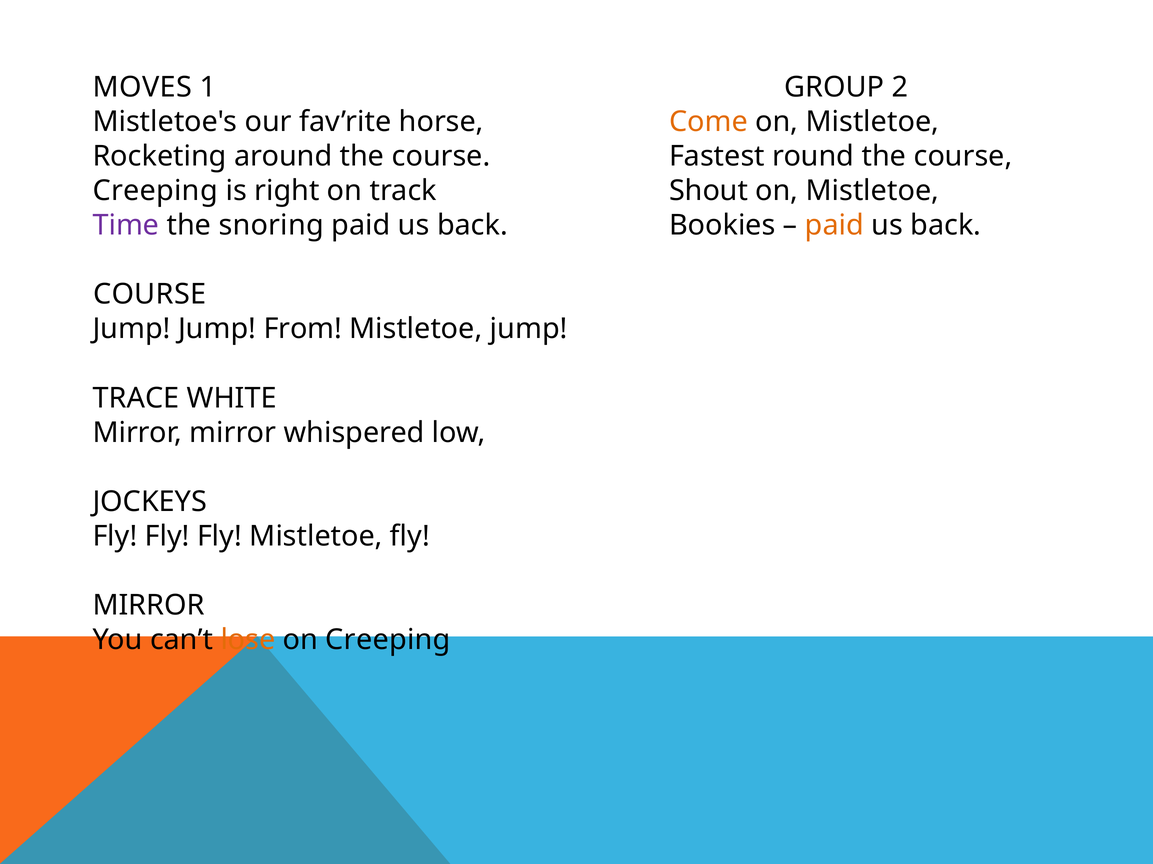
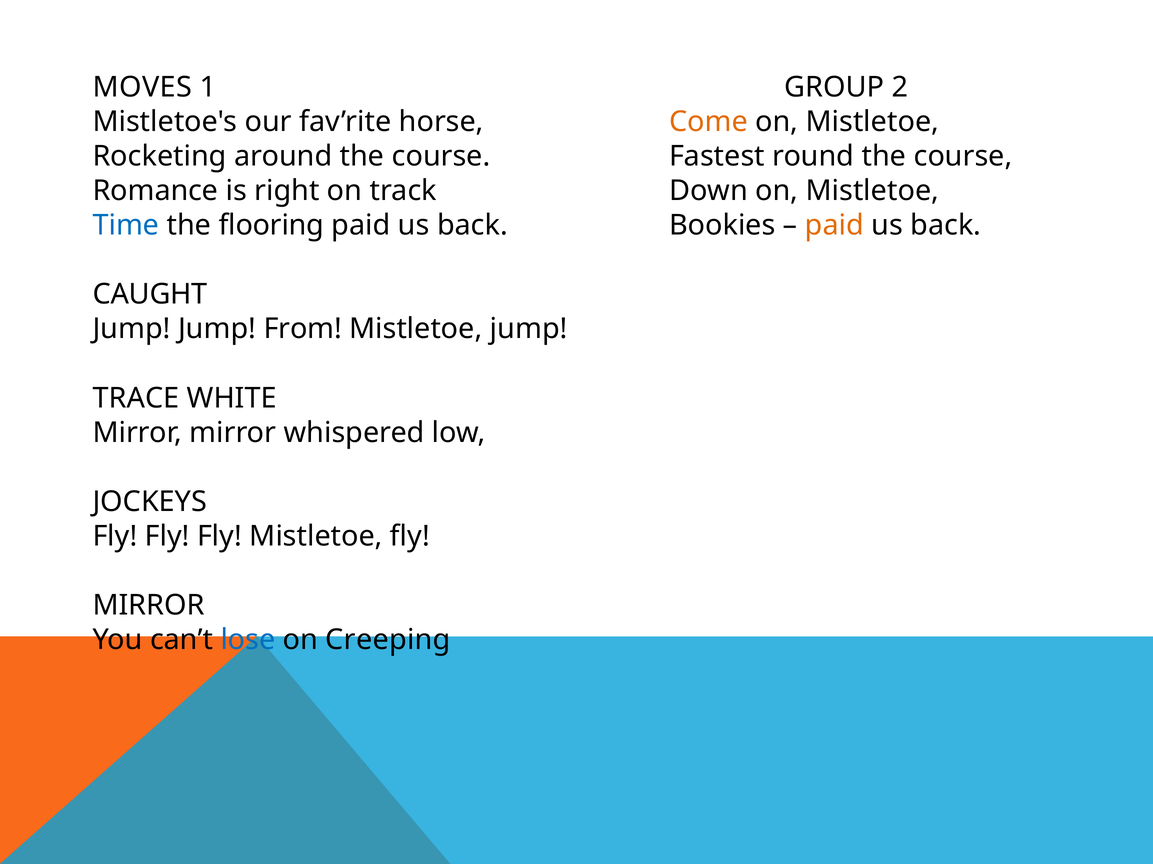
Creeping: Creeping -> Romance (155, 191)
Shout: Shout -> Down (708, 191)
Time colour: purple -> blue (126, 225)
snoring: snoring -> flooring (271, 225)
COURSE: COURSE -> CAUGHT (150, 295)
lose colour: orange -> blue (248, 641)
